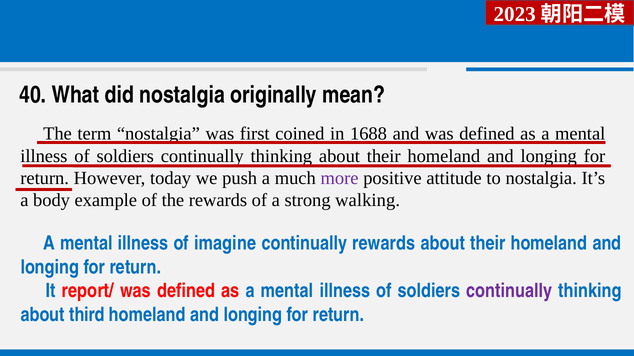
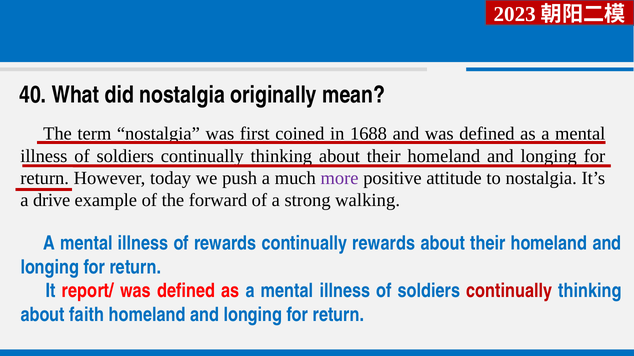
body: body -> drive (52, 201)
the rewards: rewards -> forward (218, 201)
of imagine: imagine -> rewards (225, 244)
continually colour: purple -> red (509, 291)
third: third -> faith (87, 315)
